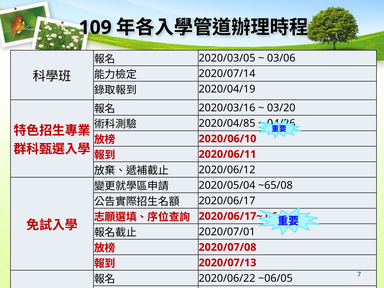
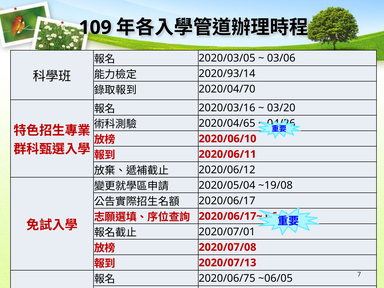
2020/07/14: 2020/07/14 -> 2020/93/14 (227, 74)
2020/04/19: 2020/04/19 -> 2020/04/70 (227, 89)
2020/04/85: 2020/04/85 -> 2020/04/65 (227, 123)
~65/08: ~65/08 -> ~19/08 (275, 185)
2020/06/22: 2020/06/22 -> 2020/06/75 (227, 278)
